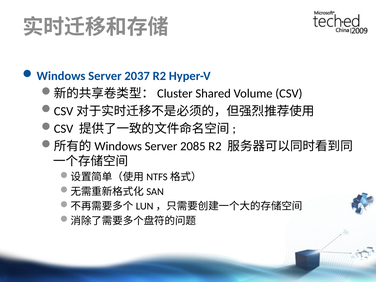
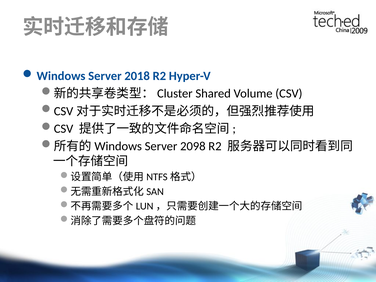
2037: 2037 -> 2018 (137, 76)
2085: 2085 -> 2098 (193, 146)
